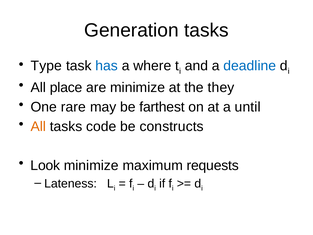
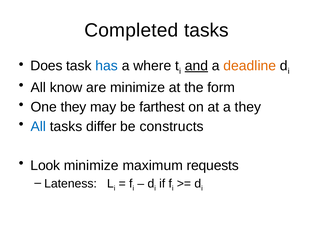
Generation: Generation -> Completed (131, 30)
Type: Type -> Does (46, 66)
and underline: none -> present (196, 66)
deadline colour: blue -> orange (250, 66)
place: place -> know (66, 87)
they: they -> form (221, 87)
One rare: rare -> they (73, 107)
a until: until -> they (248, 107)
All colour: orange -> blue (38, 126)
code: code -> differ (101, 126)
